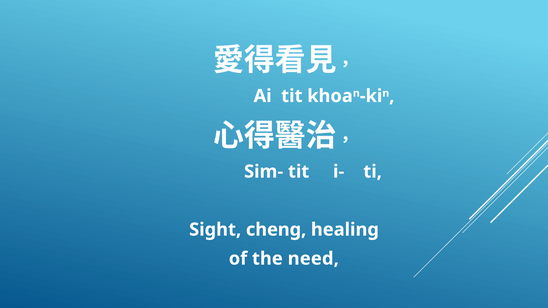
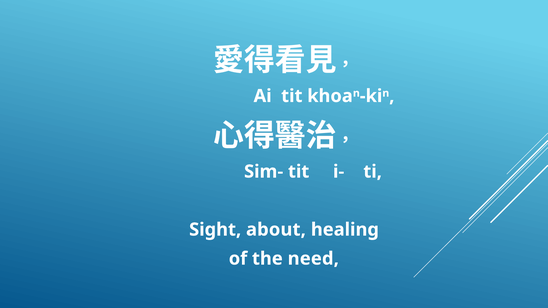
cheng: cheng -> about (276, 230)
